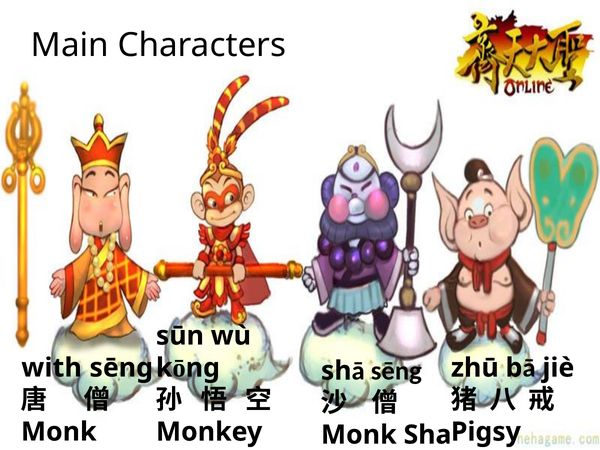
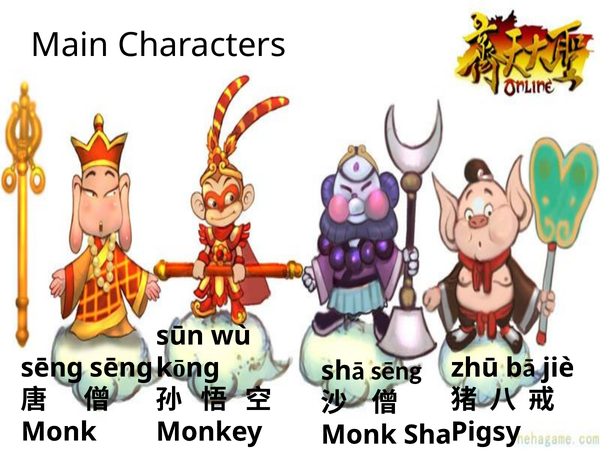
with: with -> sēng (52, 368)
